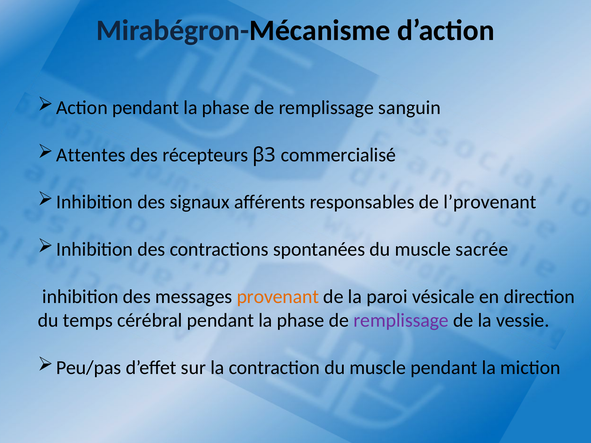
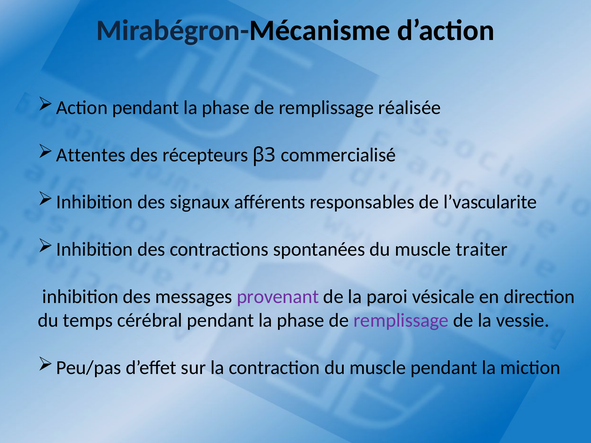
sanguin: sanguin -> réalisée (410, 108)
l’provenant: l’provenant -> l’vascularite (490, 202)
sacrée: sacrée -> traiter (482, 250)
provenant colour: orange -> purple (278, 297)
